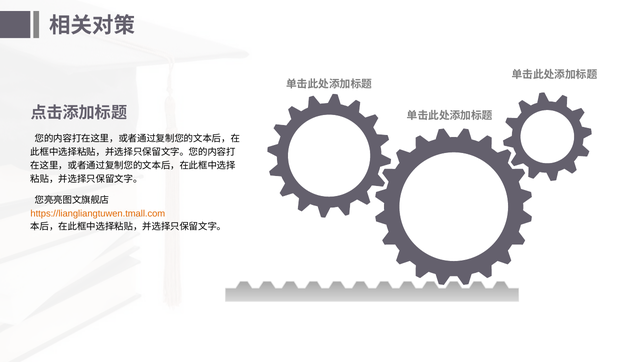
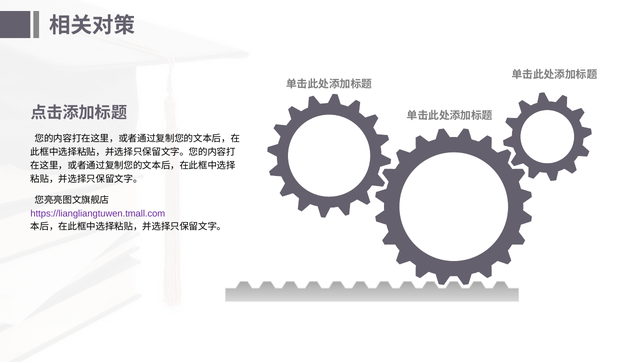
https://liangliangtuwen.tmall.com colour: orange -> purple (98, 214)
